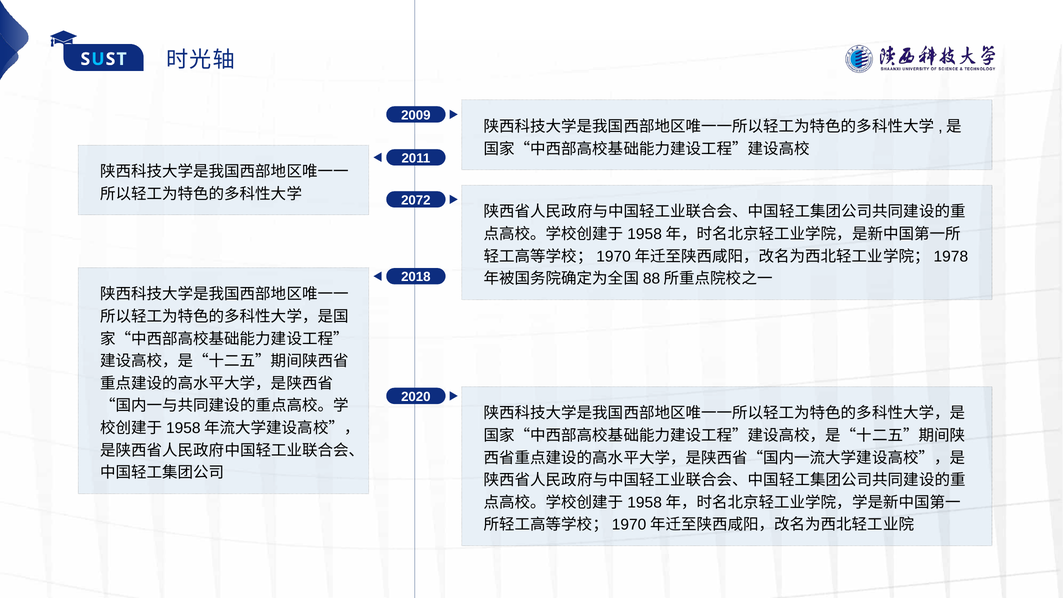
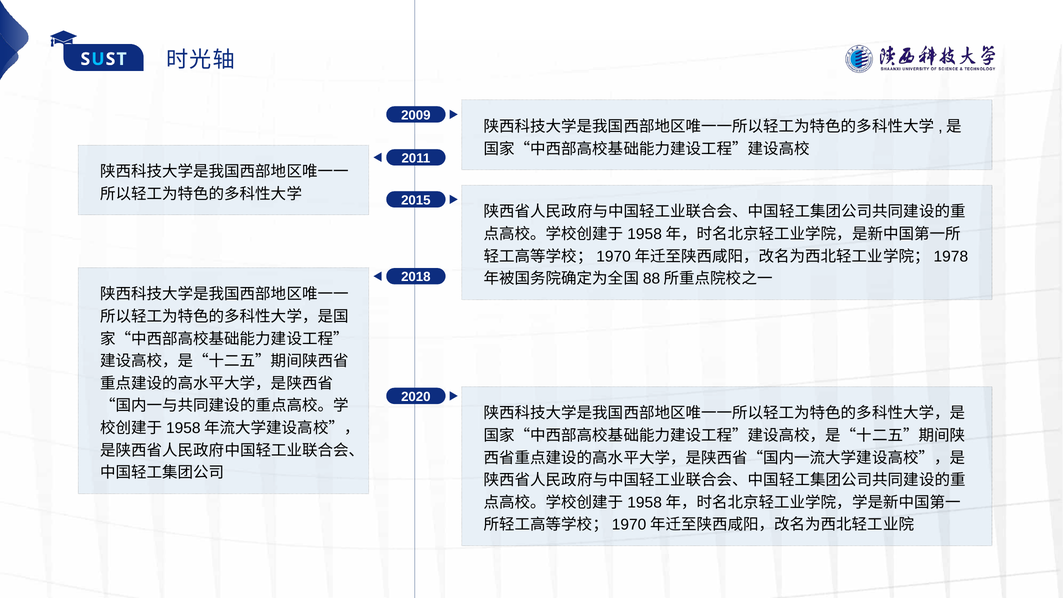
2072: 2072 -> 2015 (416, 200)
